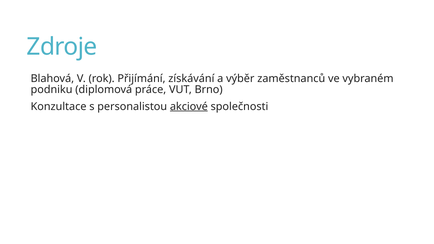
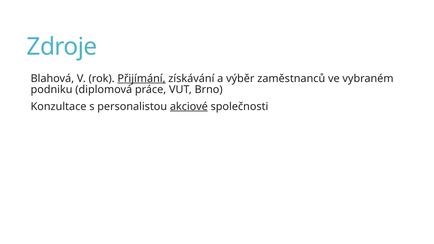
Přijímání underline: none -> present (141, 79)
